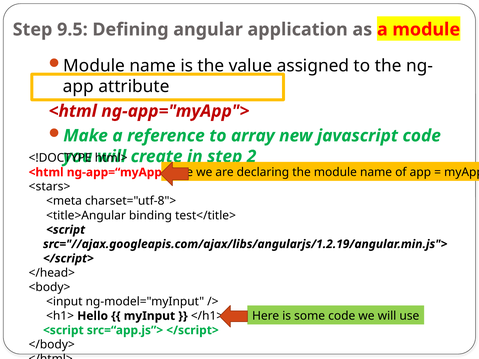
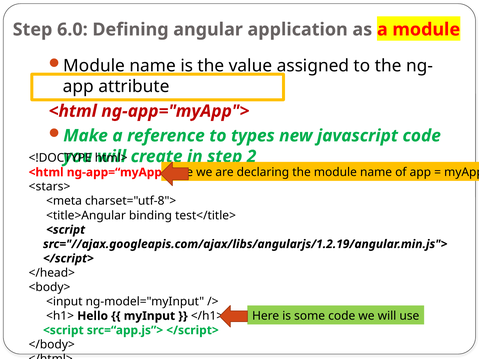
9.5: 9.5 -> 6.0 (72, 30)
array: array -> types (253, 136)
